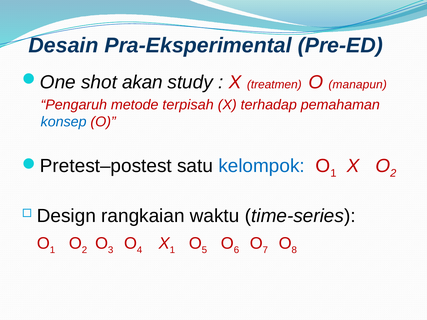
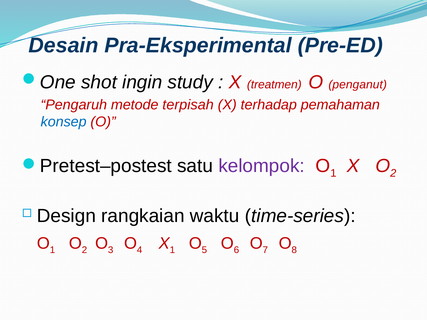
akan: akan -> ingin (142, 82)
manapun: manapun -> penganut (358, 85)
kelompok colour: blue -> purple (262, 166)
